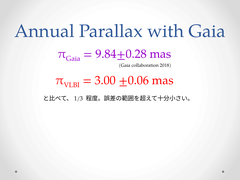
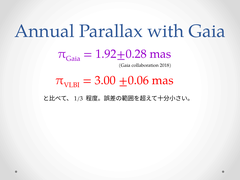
9.84±0.28: 9.84±0.28 -> 1.92±0.28 (121, 54)
